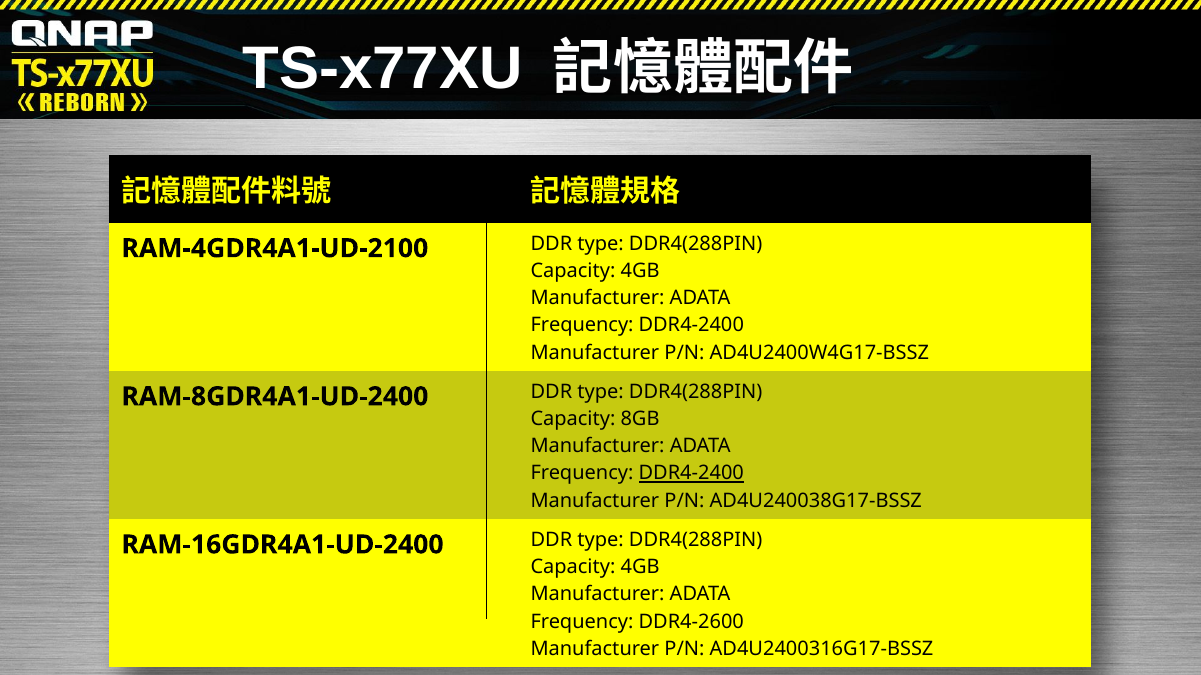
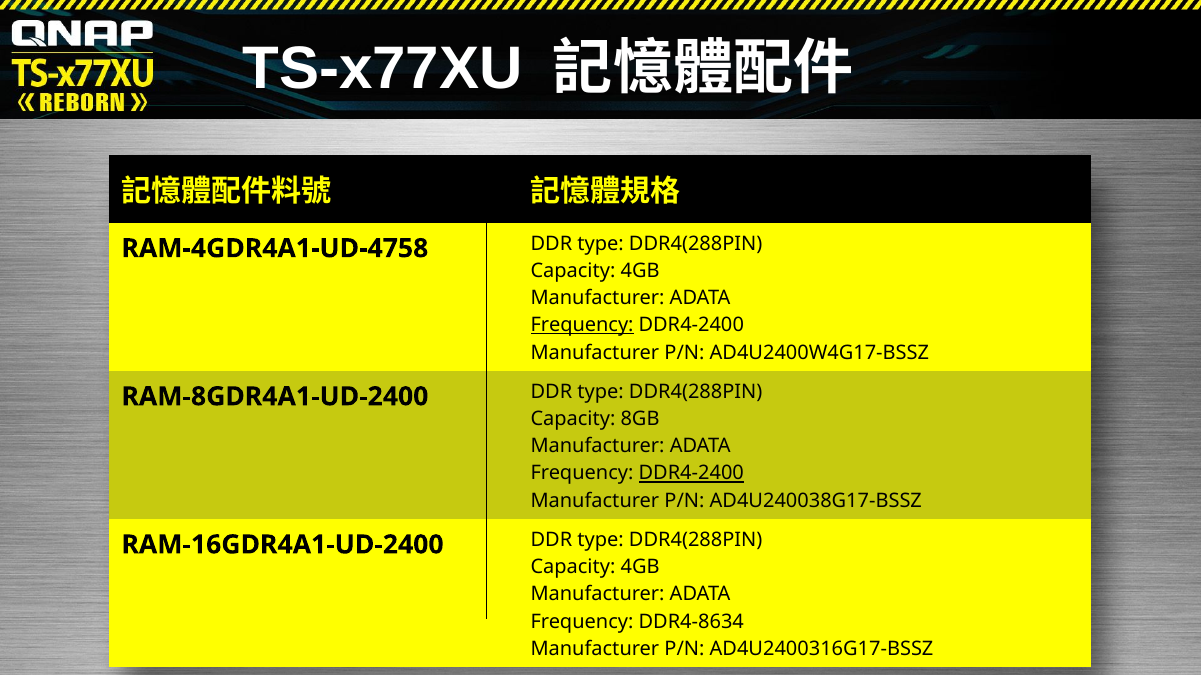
RAM-4GDR4A1-UD-2100: RAM-4GDR4A1-UD-2100 -> RAM-4GDR4A1-UD-4758 (275, 249)
Frequency underline: none -> present (582, 326)
DDR4-2600: DDR4-2600 -> DDR4-8634 (691, 622)
